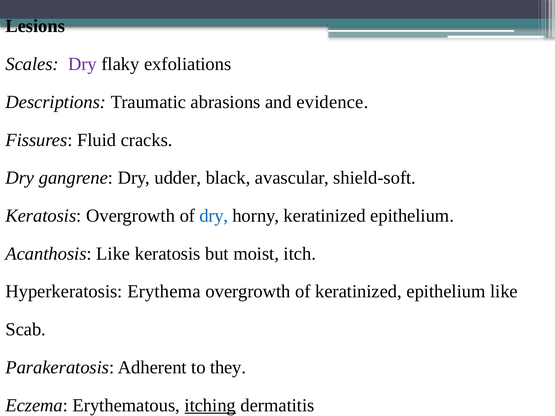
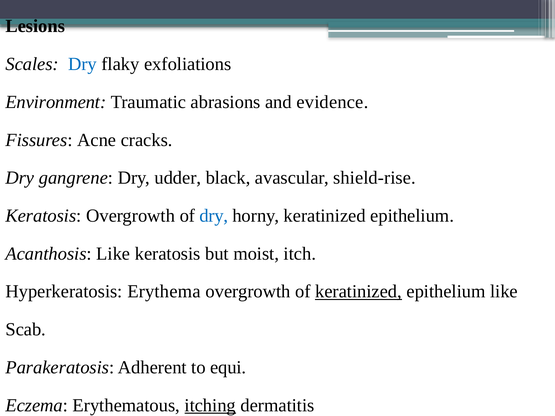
Dry colour: purple -> blue (82, 64)
Descriptions: Descriptions -> Environment (56, 102)
Fluid: Fluid -> Acne (97, 140)
shield-soft: shield-soft -> shield-rise (375, 178)
keratinized underline: none -> present (358, 292)
they: they -> equi (228, 368)
